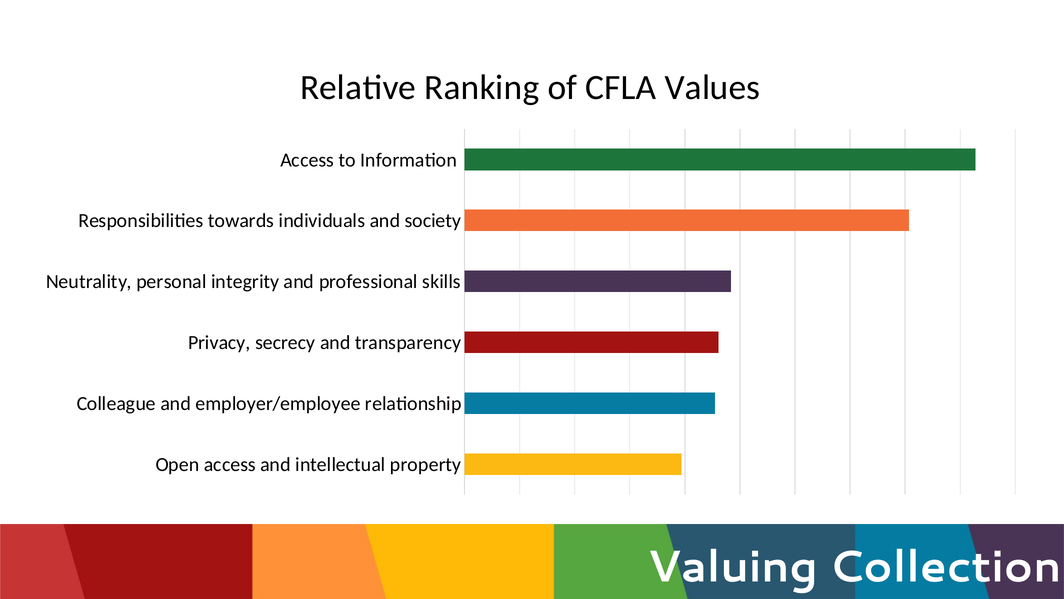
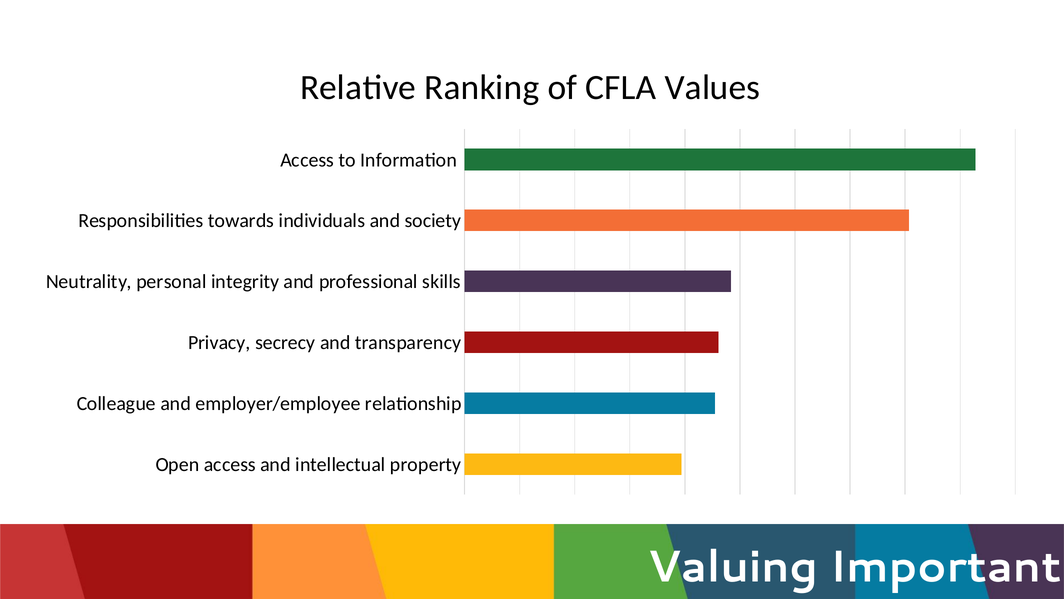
Collection: Collection -> Important (945, 567)
